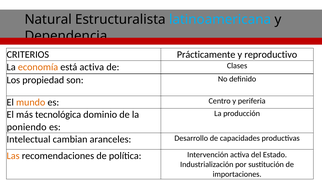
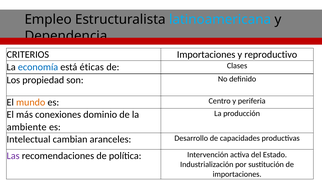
Natural: Natural -> Empleo (48, 20)
CRITERIOS Prácticamente: Prácticamente -> Importaciones (206, 55)
economía colour: orange -> blue (38, 67)
está activa: activa -> éticas (92, 67)
tecnológica: tecnológica -> conexiones (58, 115)
poniendo: poniendo -> ambiente (27, 127)
Las colour: orange -> purple (13, 156)
